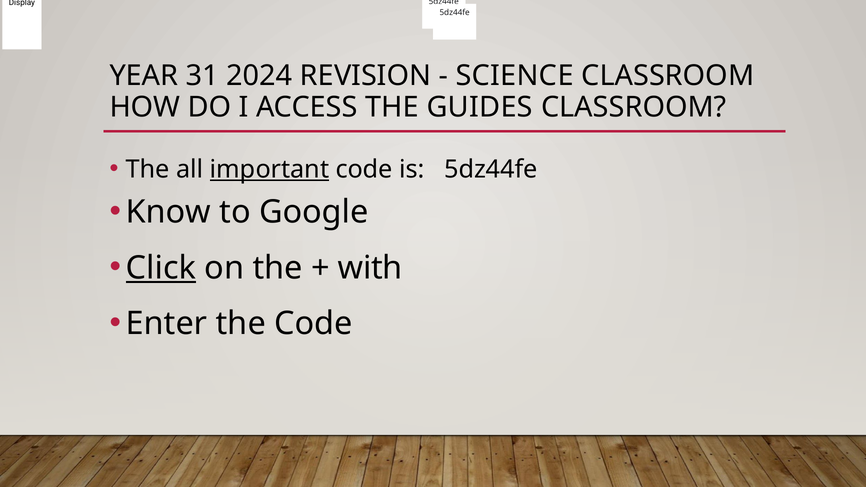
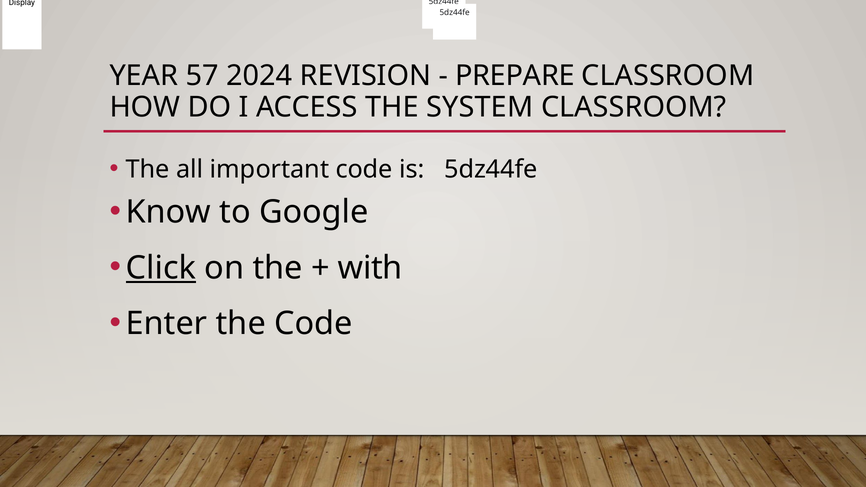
31: 31 -> 57 (202, 76)
SCIENCE: SCIENCE -> PREPARE (515, 76)
GUIDES: GUIDES -> SYSTEM (480, 107)
important underline: present -> none (270, 169)
